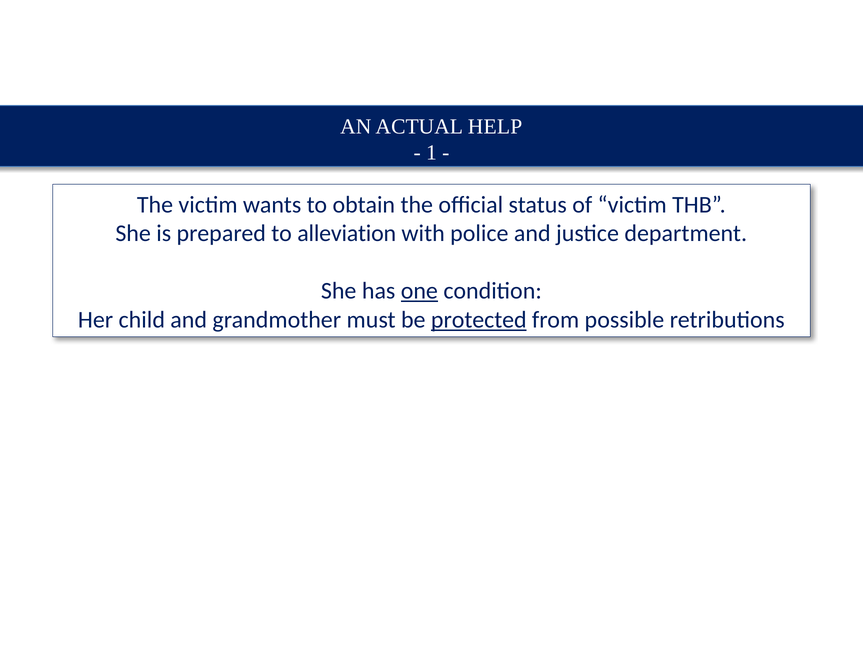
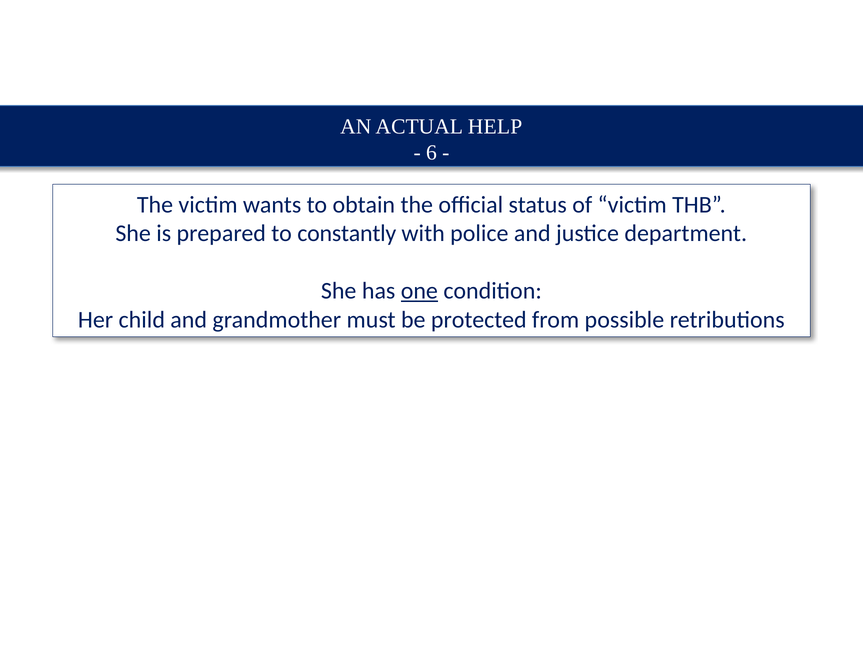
1: 1 -> 6 (431, 153)
alleviation: alleviation -> constantly (347, 234)
protected underline: present -> none (479, 320)
